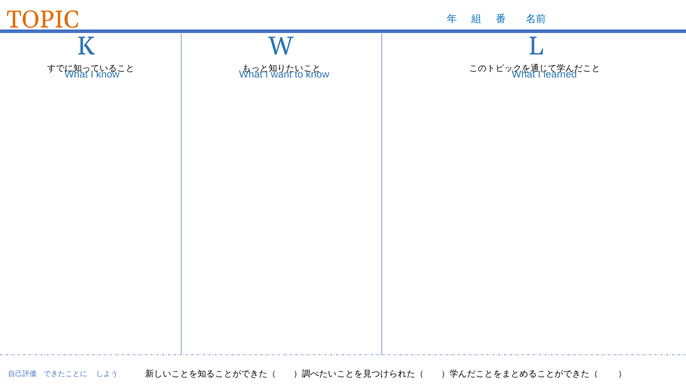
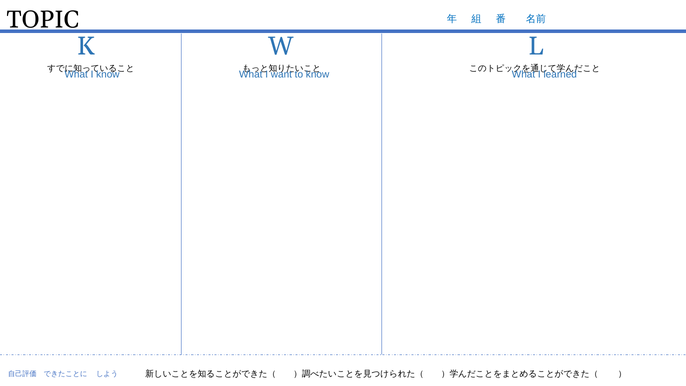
TOPIC colour: orange -> black (43, 19)
